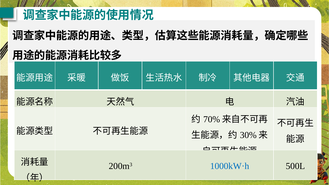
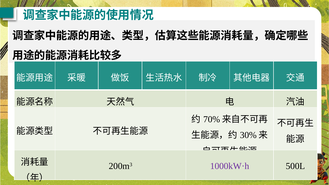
1000kW·h colour: blue -> purple (230, 166)
